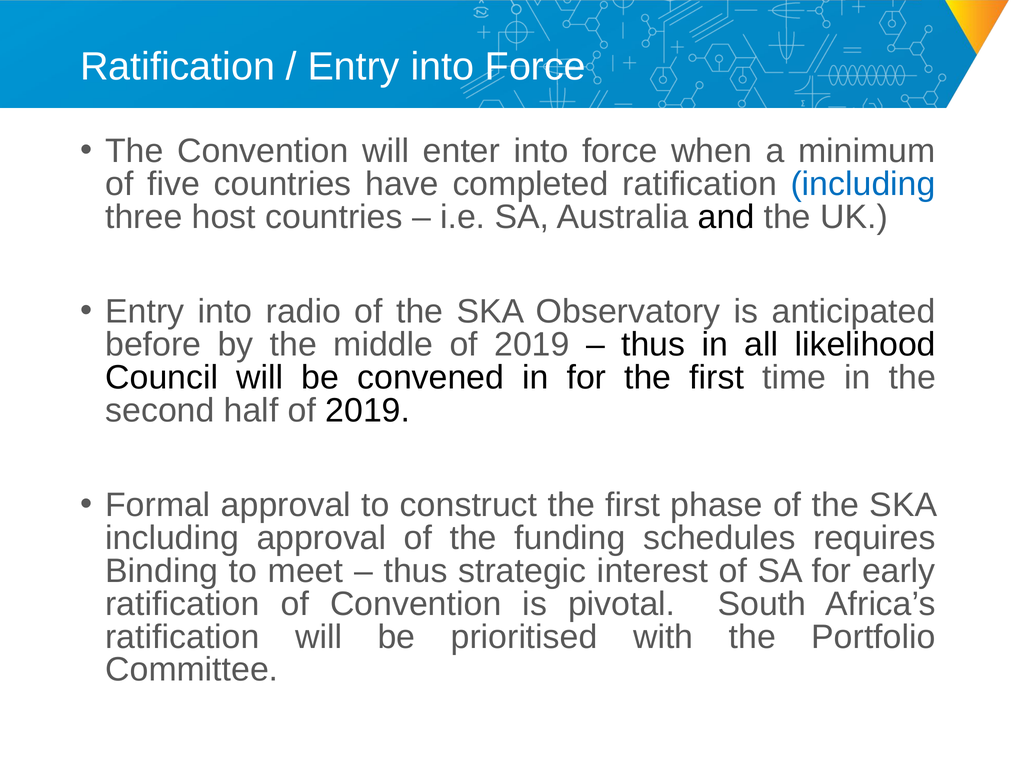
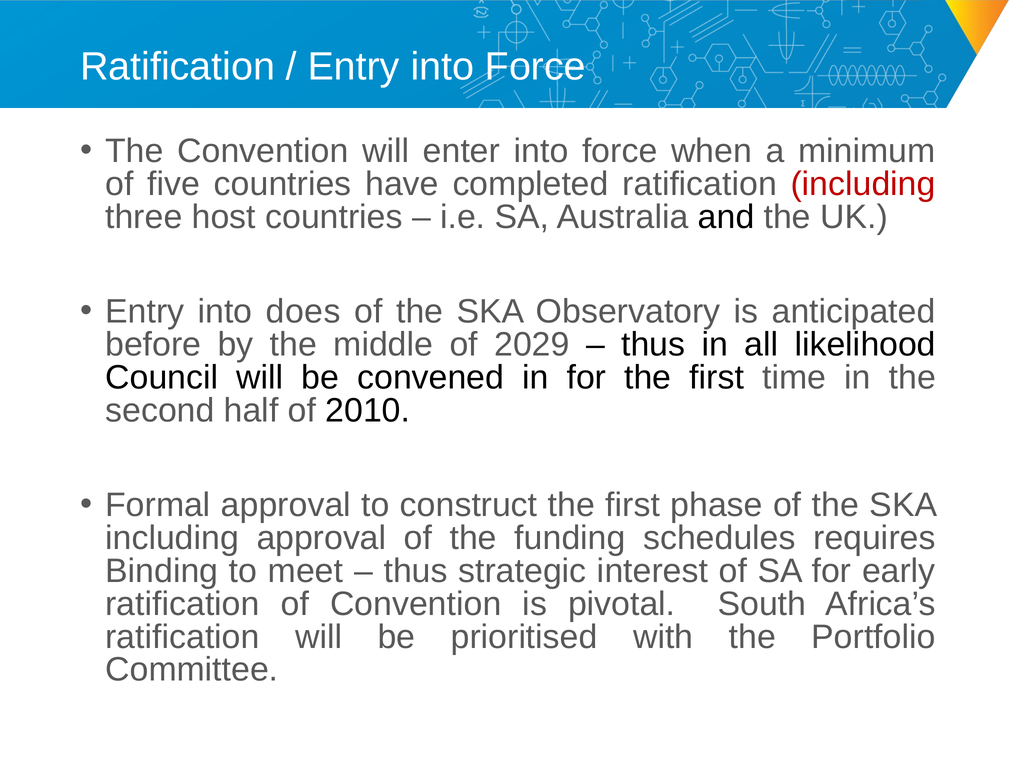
including colour: blue -> red (863, 184)
radio: radio -> does (303, 312)
middle of 2019: 2019 -> 2029 (532, 345)
half of 2019: 2019 -> 2010 (368, 410)
